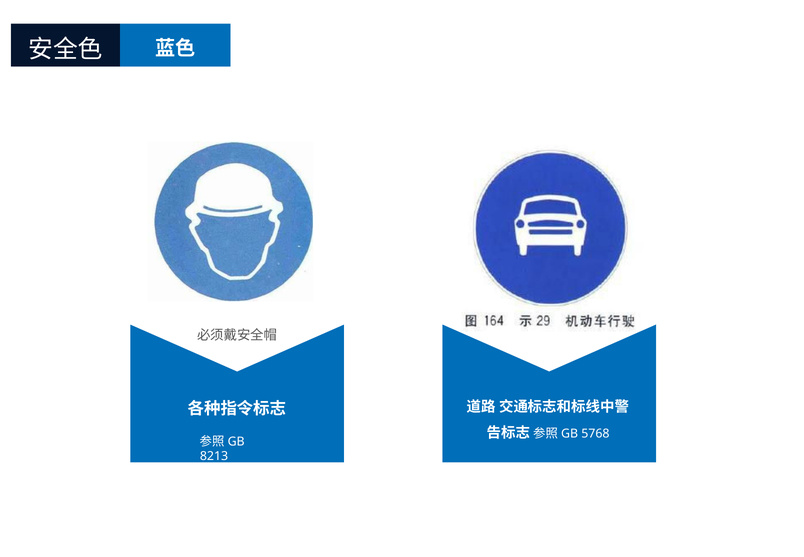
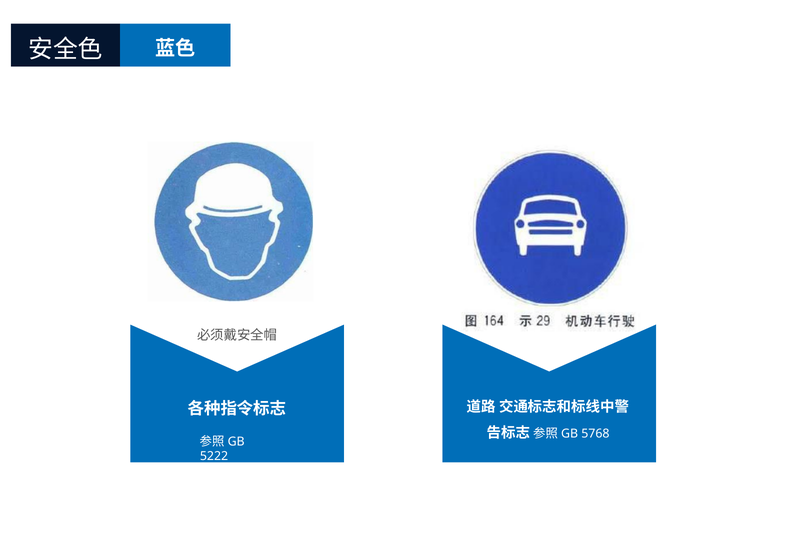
8213: 8213 -> 5222 (214, 456)
